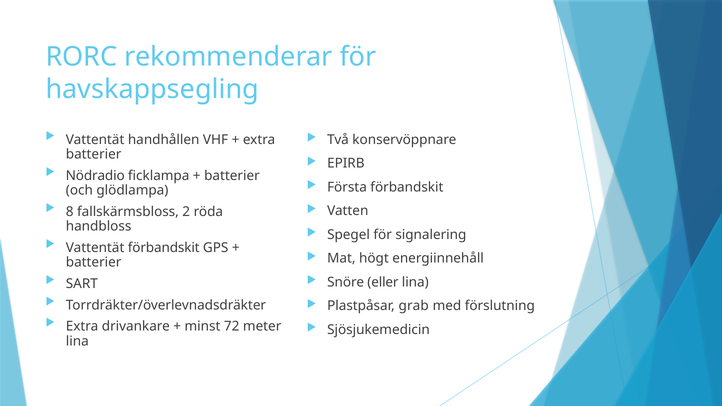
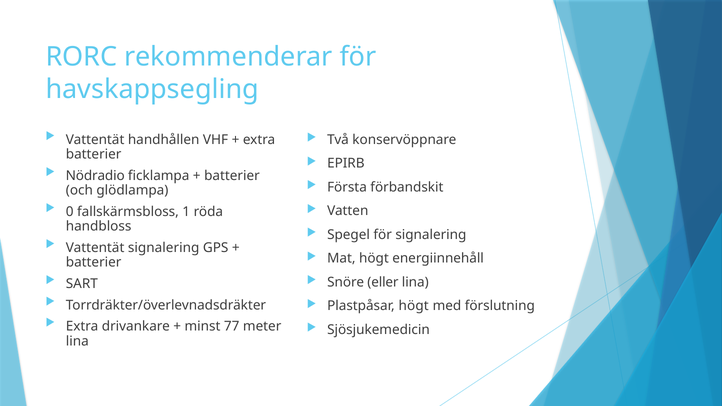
8: 8 -> 0 (70, 212)
2: 2 -> 1 (186, 212)
Vattentät förbandskit: förbandskit -> signalering (164, 248)
Plastpåsar grab: grab -> högt (414, 306)
72: 72 -> 77 (232, 327)
